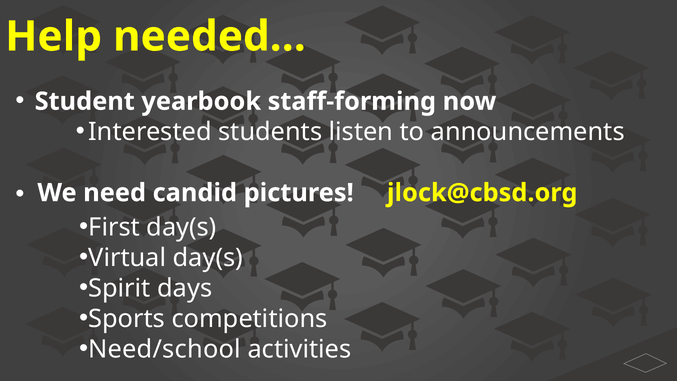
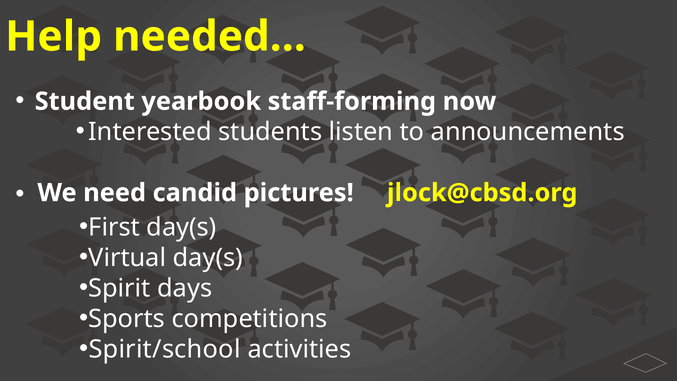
Need/school: Need/school -> Spirit/school (165, 349)
